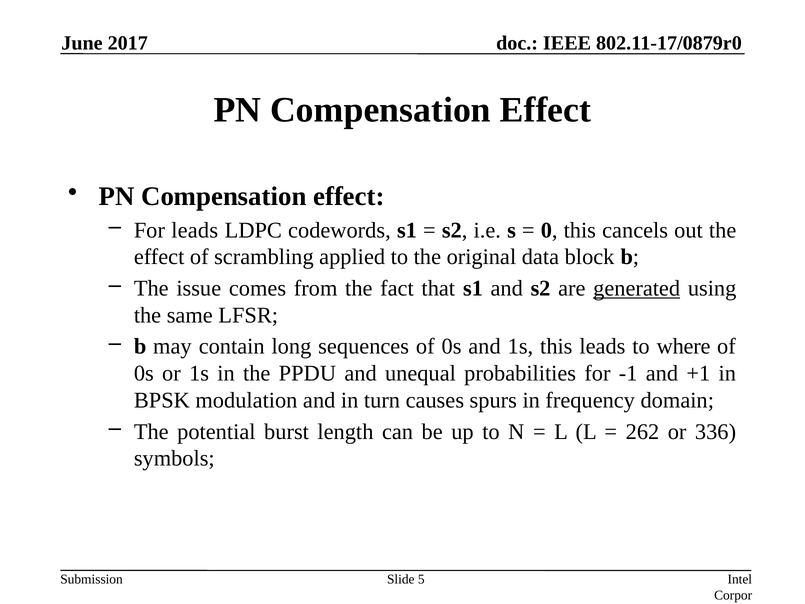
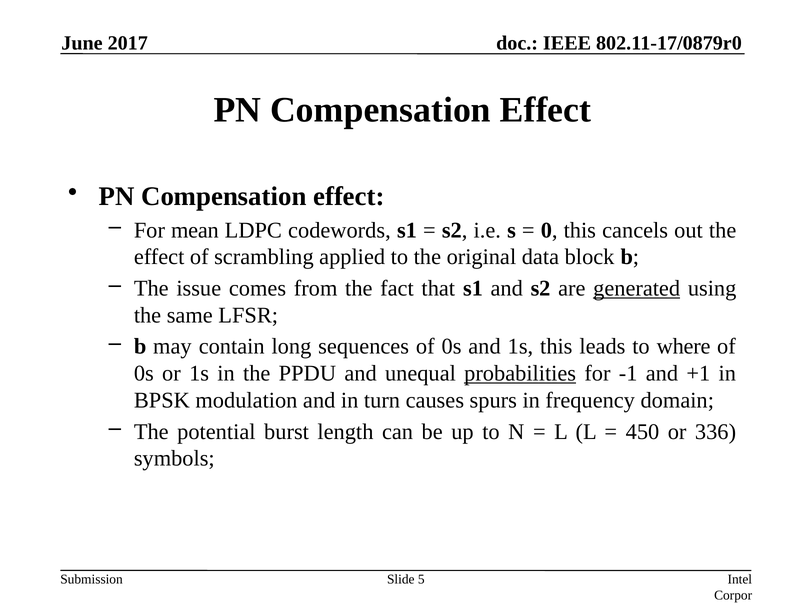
For leads: leads -> mean (195, 230)
probabilities underline: none -> present (520, 373)
262: 262 -> 450 (642, 431)
